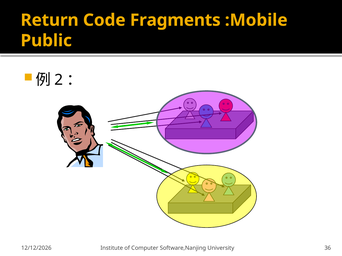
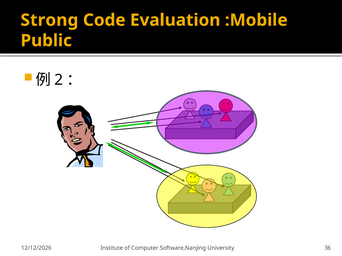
Return: Return -> Strong (49, 20)
Fragments: Fragments -> Evaluation (175, 20)
